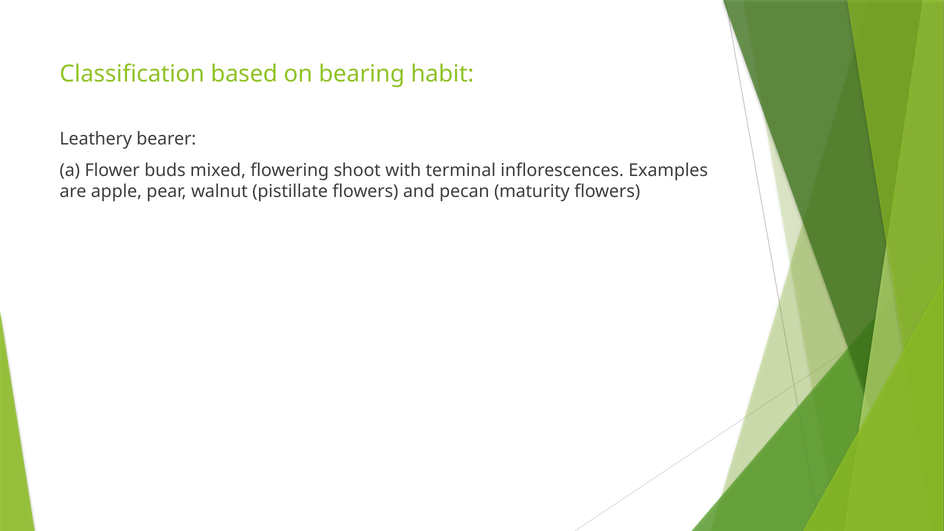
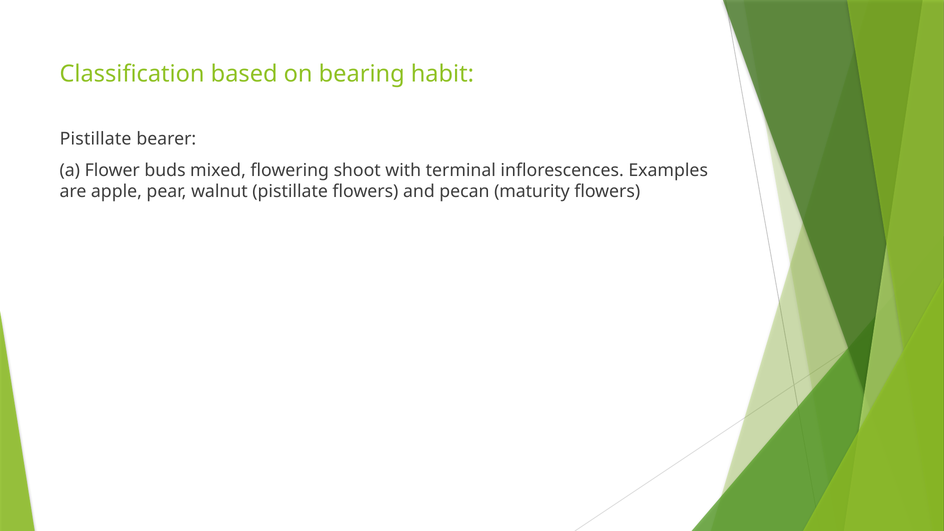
Leathery: Leathery -> Pistillate (96, 139)
